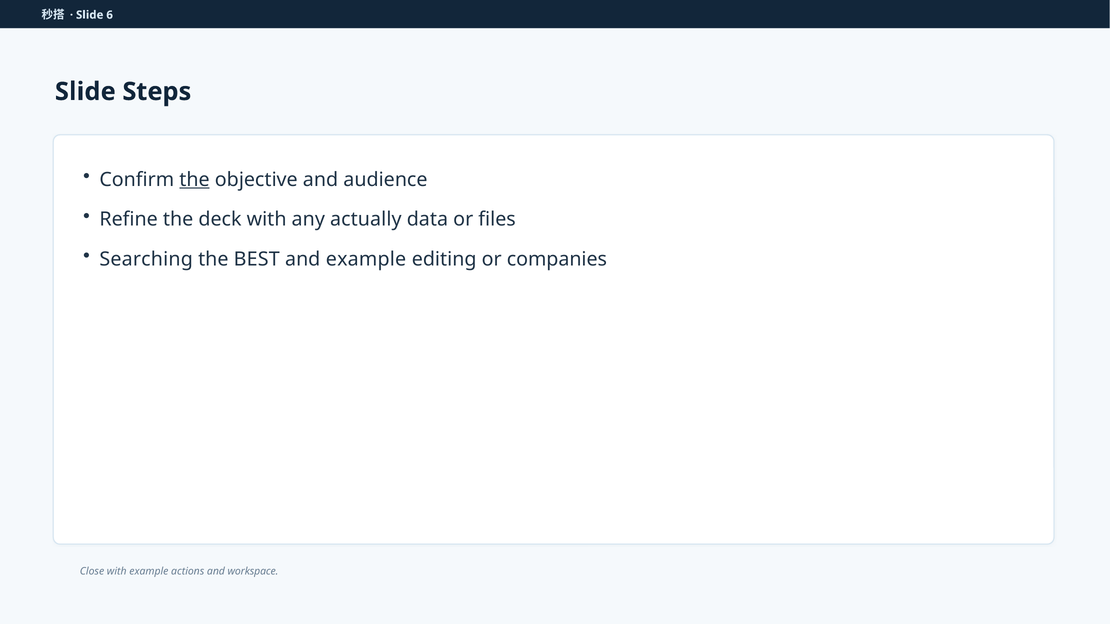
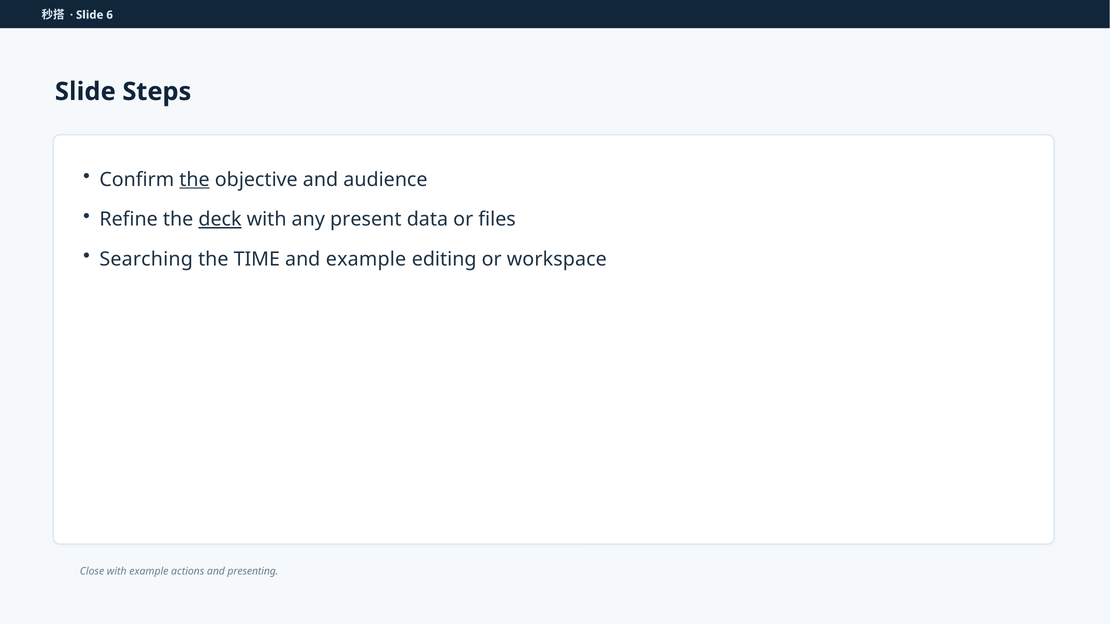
deck underline: none -> present (220, 219)
actually: actually -> present (366, 219)
BEST: BEST -> TIME (257, 259)
companies: companies -> workspace (557, 259)
workspace: workspace -> presenting (253, 572)
